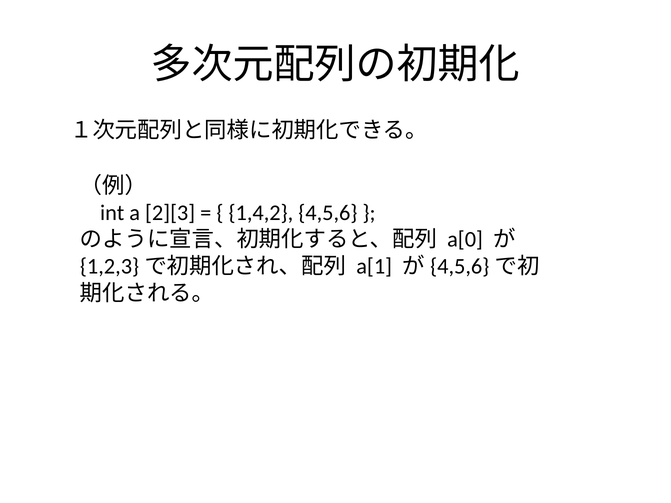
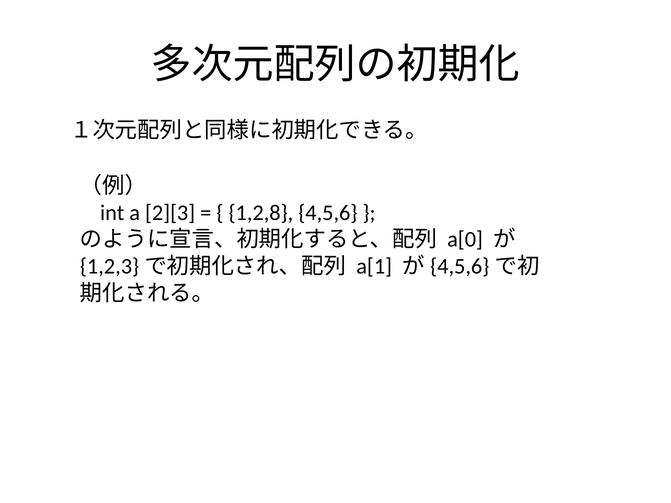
1,4,2: 1,4,2 -> 1,2,8 (261, 213)
